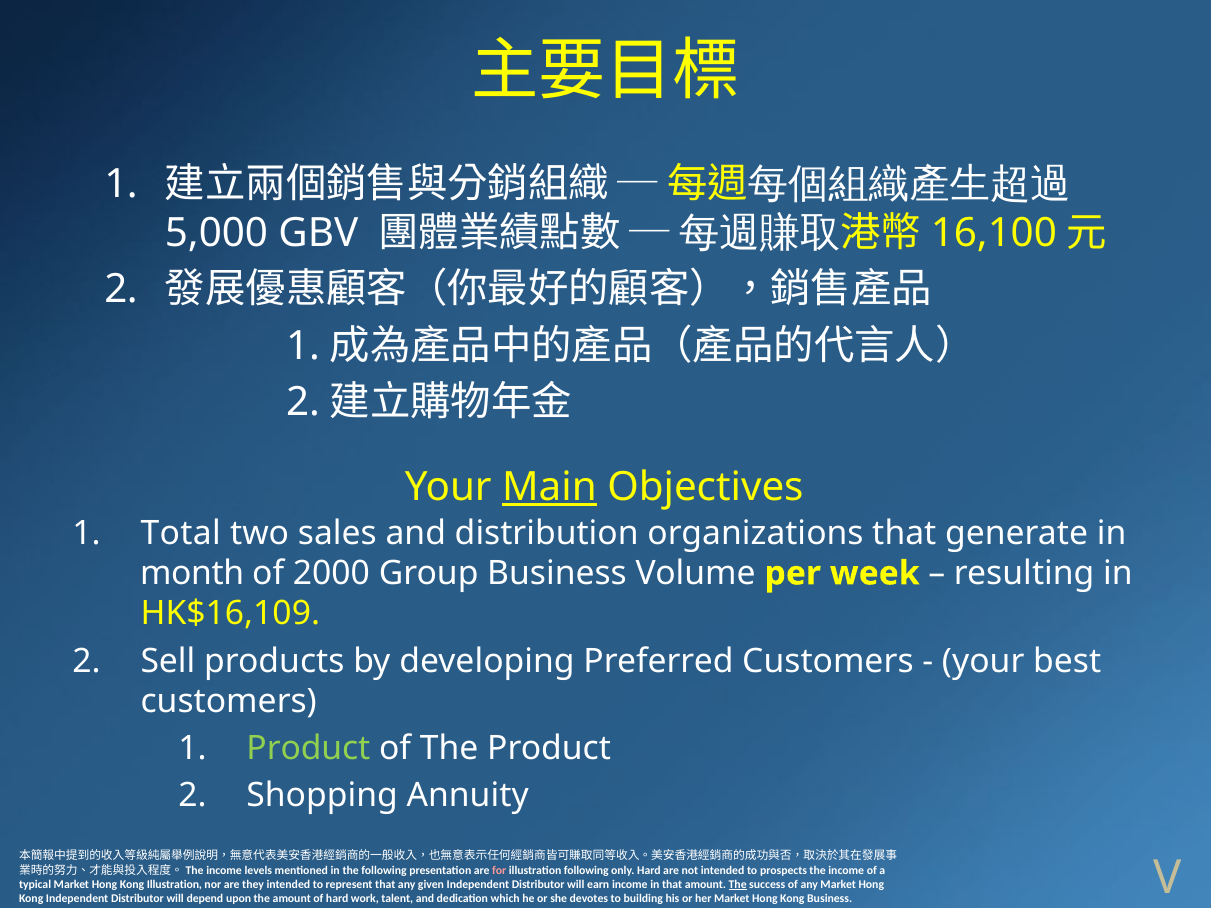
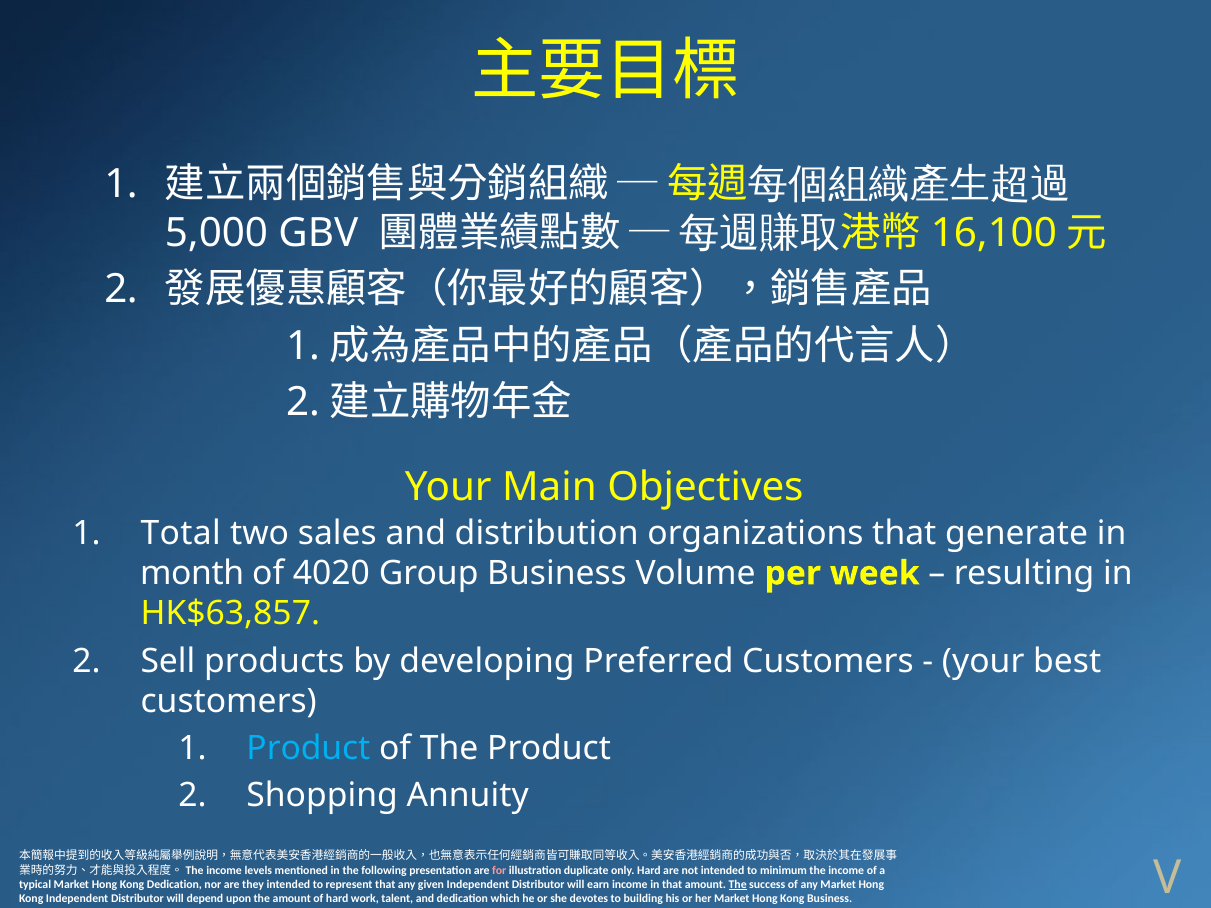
Main underline: present -> none (549, 487)
2000: 2000 -> 4020 (331, 574)
HK$16,109: HK$16,109 -> HK$63,857 (230, 614)
Product colour: light green -> light blue (308, 749)
illustration following: following -> duplicate (586, 870)
prospects: prospects -> minimum (783, 870)
Kong Illustration: Illustration -> Dedication (174, 884)
